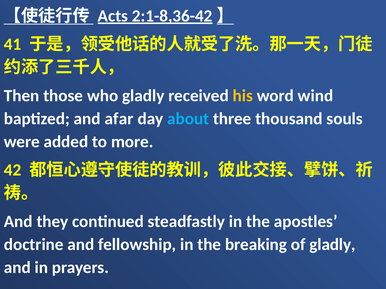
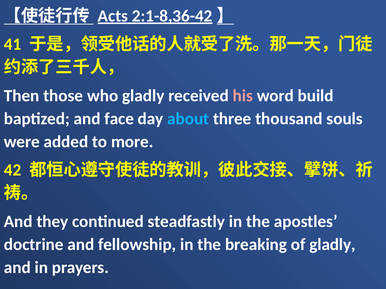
his colour: yellow -> pink (243, 96)
wind: wind -> build (316, 96)
afar: afar -> face (119, 119)
